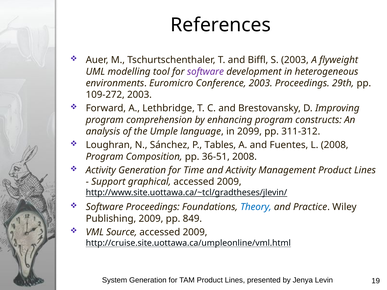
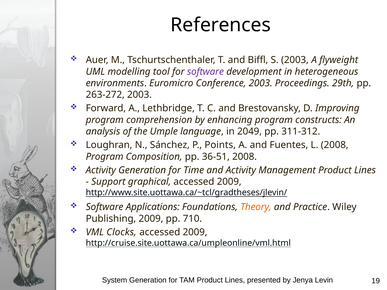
109-272: 109-272 -> 263-272 (105, 95)
2099: 2099 -> 2049 (250, 132)
Tables: Tables -> Points (220, 145)
Software Proceedings: Proceedings -> Applications (153, 207)
Theory colour: blue -> orange (256, 207)
849: 849 -> 710 (192, 219)
Source: Source -> Clocks (122, 232)
